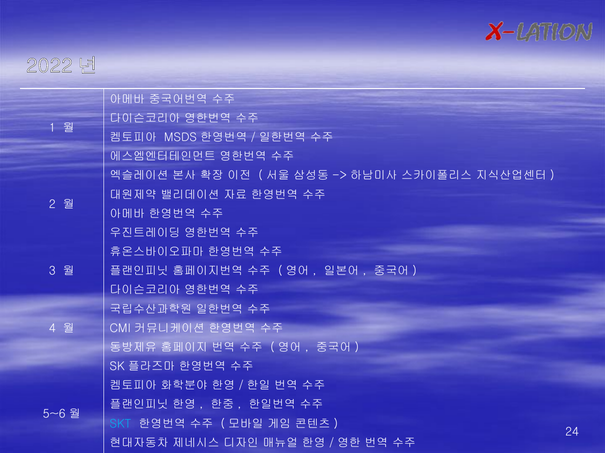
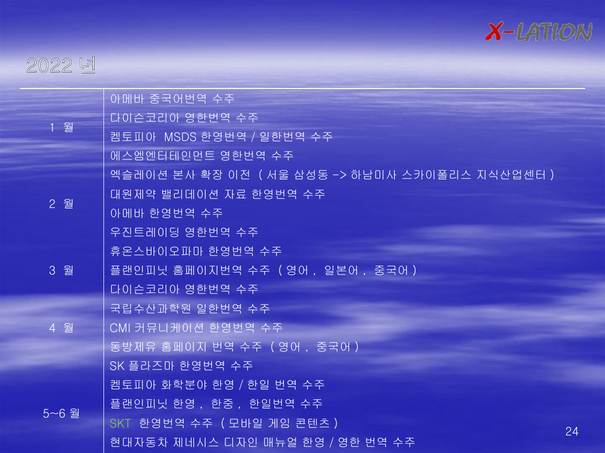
SKT colour: light blue -> light green (120, 424)
